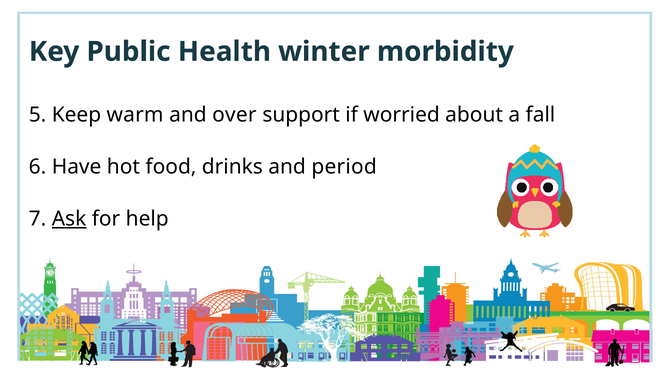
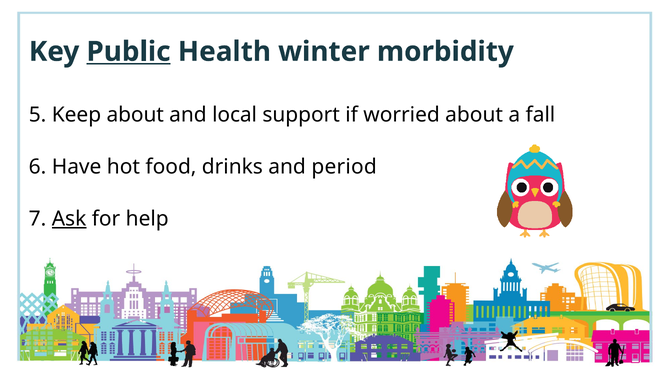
Public underline: none -> present (128, 52)
Keep warm: warm -> about (135, 115)
over: over -> local (235, 115)
